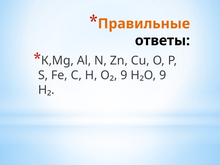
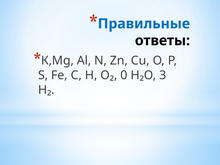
Правильные colour: orange -> blue (144, 24)
О₂ 9: 9 -> 0 (124, 75)
Н₂О 9: 9 -> 3 (163, 75)
